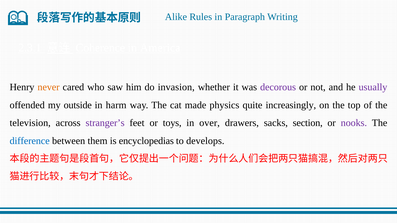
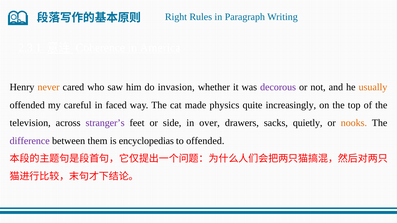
Alike: Alike -> Right (176, 17)
usually colour: purple -> orange (373, 87)
outside: outside -> careful (78, 105)
harm: harm -> faced (116, 105)
toys: toys -> side (172, 123)
section: section -> quietly (308, 123)
nooks colour: purple -> orange (354, 123)
difference colour: blue -> purple (30, 141)
to develops: develops -> offended (205, 141)
